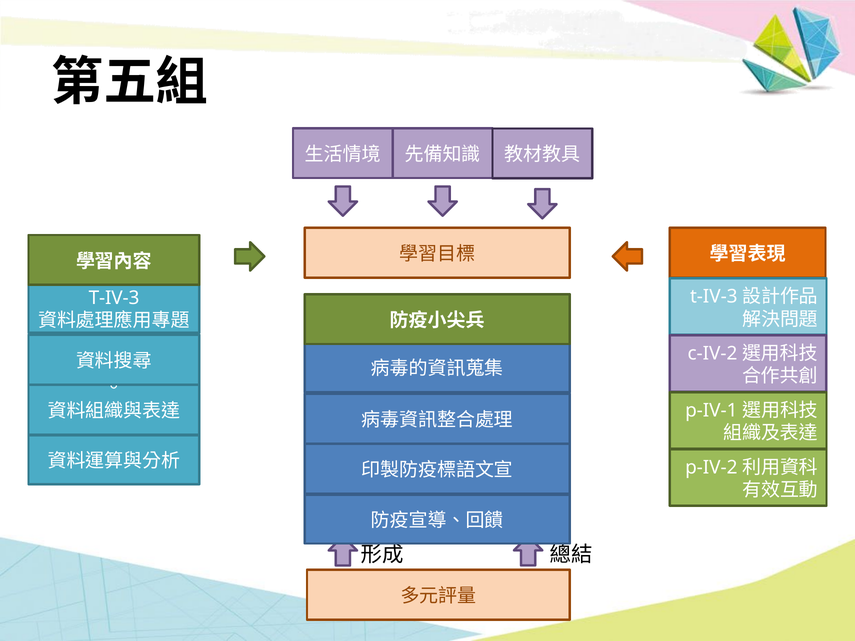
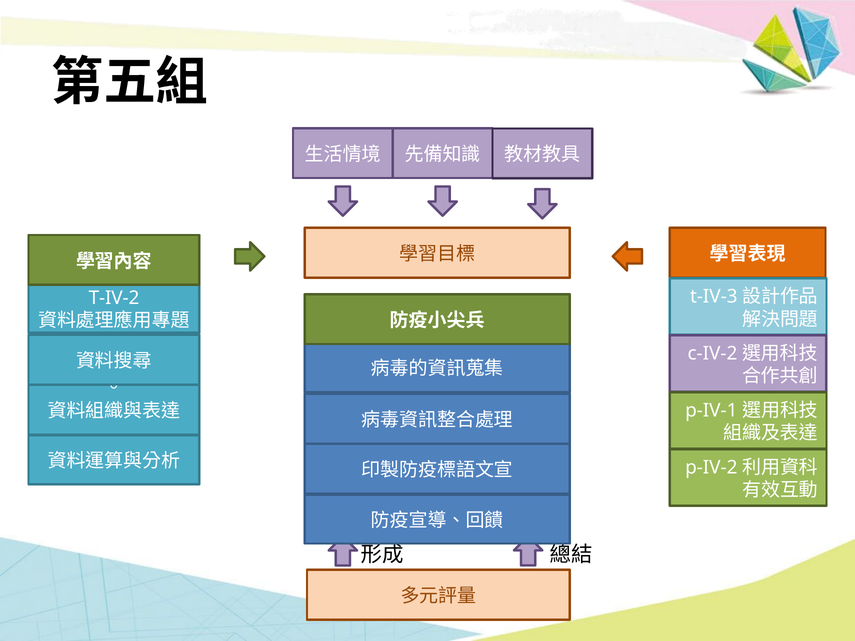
T-IV-3: T-IV-3 -> T-IV-2 (114, 298)
